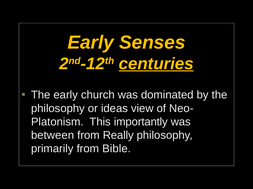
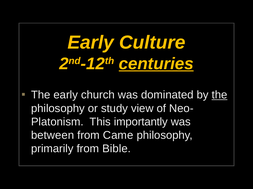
Senses: Senses -> Culture (152, 43)
the underline: none -> present (220, 95)
ideas: ideas -> study (114, 109)
Really: Really -> Came (118, 136)
